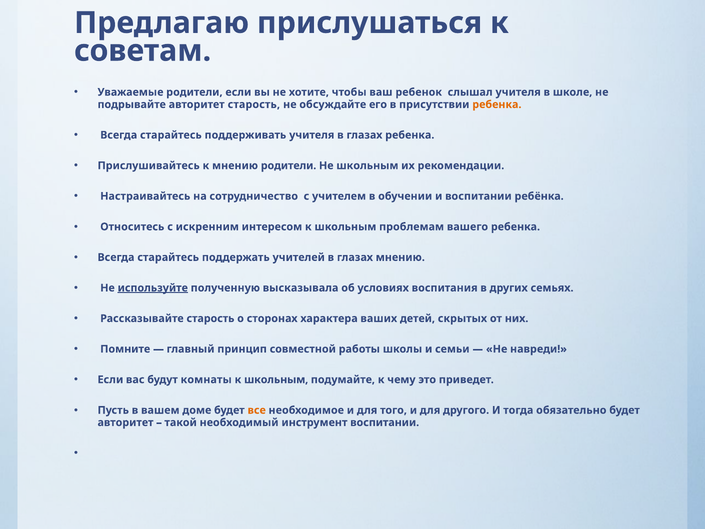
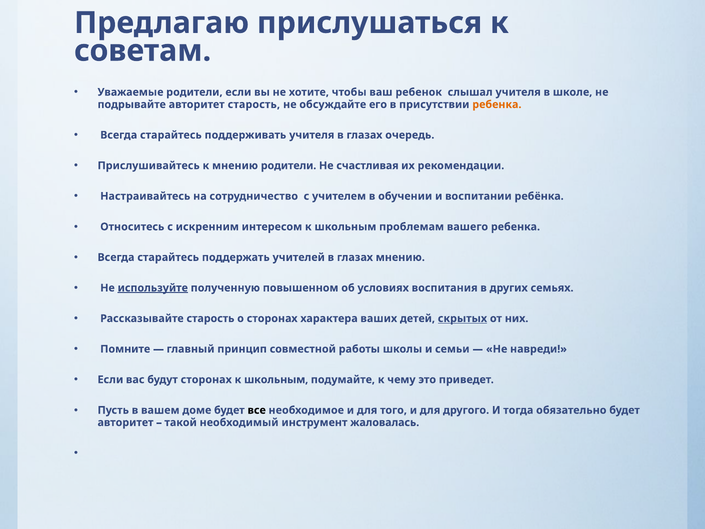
глазах ребенка: ребенка -> очередь (410, 135)
Не школьным: школьным -> счастливая (367, 166)
высказывала: высказывала -> повышенном (301, 288)
скрытых underline: none -> present (462, 318)
будут комнаты: комнаты -> сторонах (206, 379)
все colour: orange -> black (257, 410)
инструмент воспитании: воспитании -> жаловалась (385, 422)
